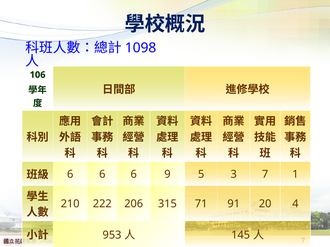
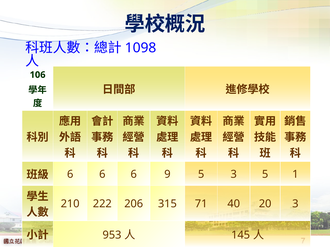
3 7: 7 -> 5 (265, 175)
91: 91 -> 40 (234, 204)
20 4: 4 -> 3 (295, 204)
